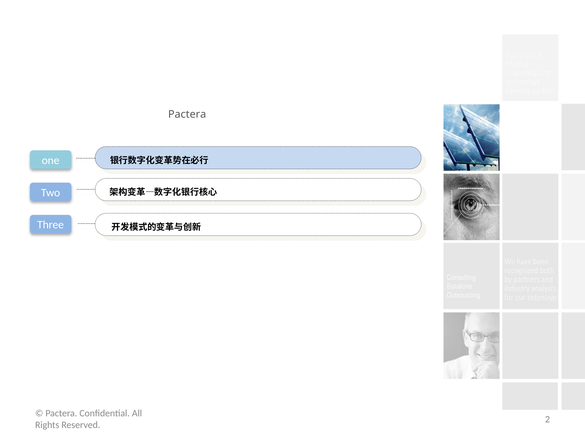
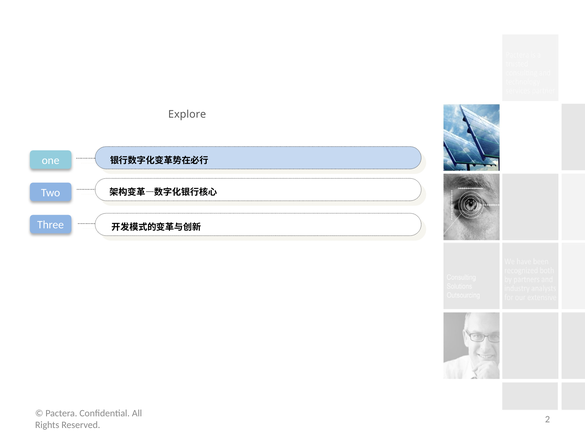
Pactera: Pactera -> Explore (187, 114)
